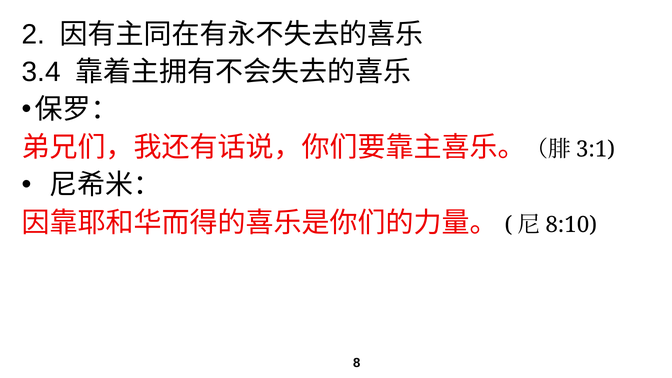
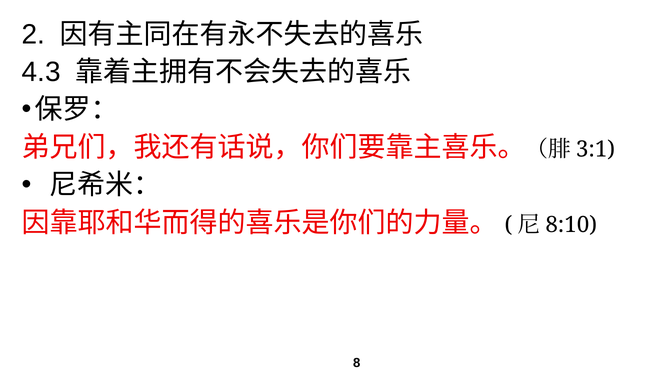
3.4: 3.4 -> 4.3 (41, 72)
